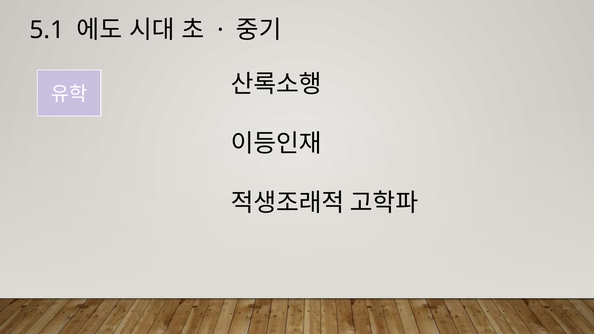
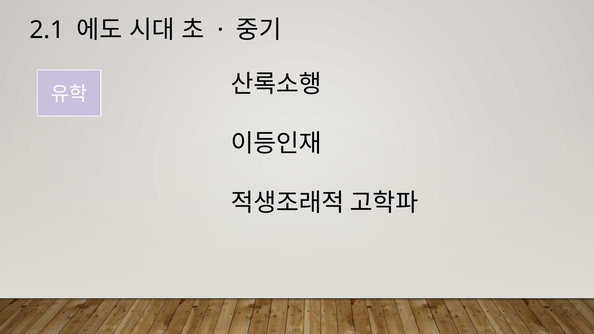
5.1: 5.1 -> 2.1 (47, 30)
